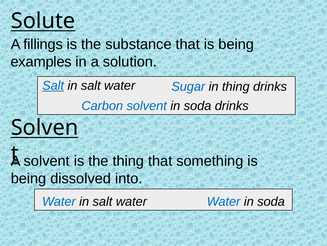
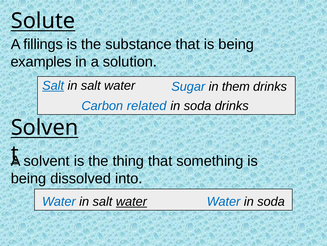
in thing: thing -> them (236, 86)
Carbon solvent: solvent -> related (147, 105)
water underline: none -> present (131, 201)
